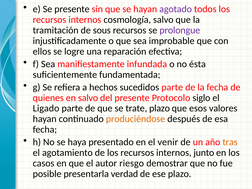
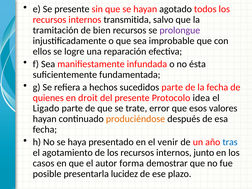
agotado colour: purple -> black (176, 9)
cosmología: cosmología -> transmitida (127, 20)
sous: sous -> bien (102, 30)
en salvo: salvo -> droit (88, 98)
siglo: siglo -> idea (201, 98)
trate plazo: plazo -> error (159, 108)
tras colour: orange -> blue (230, 142)
riesgo: riesgo -> forma (132, 163)
verdad: verdad -> lucidez (124, 174)
